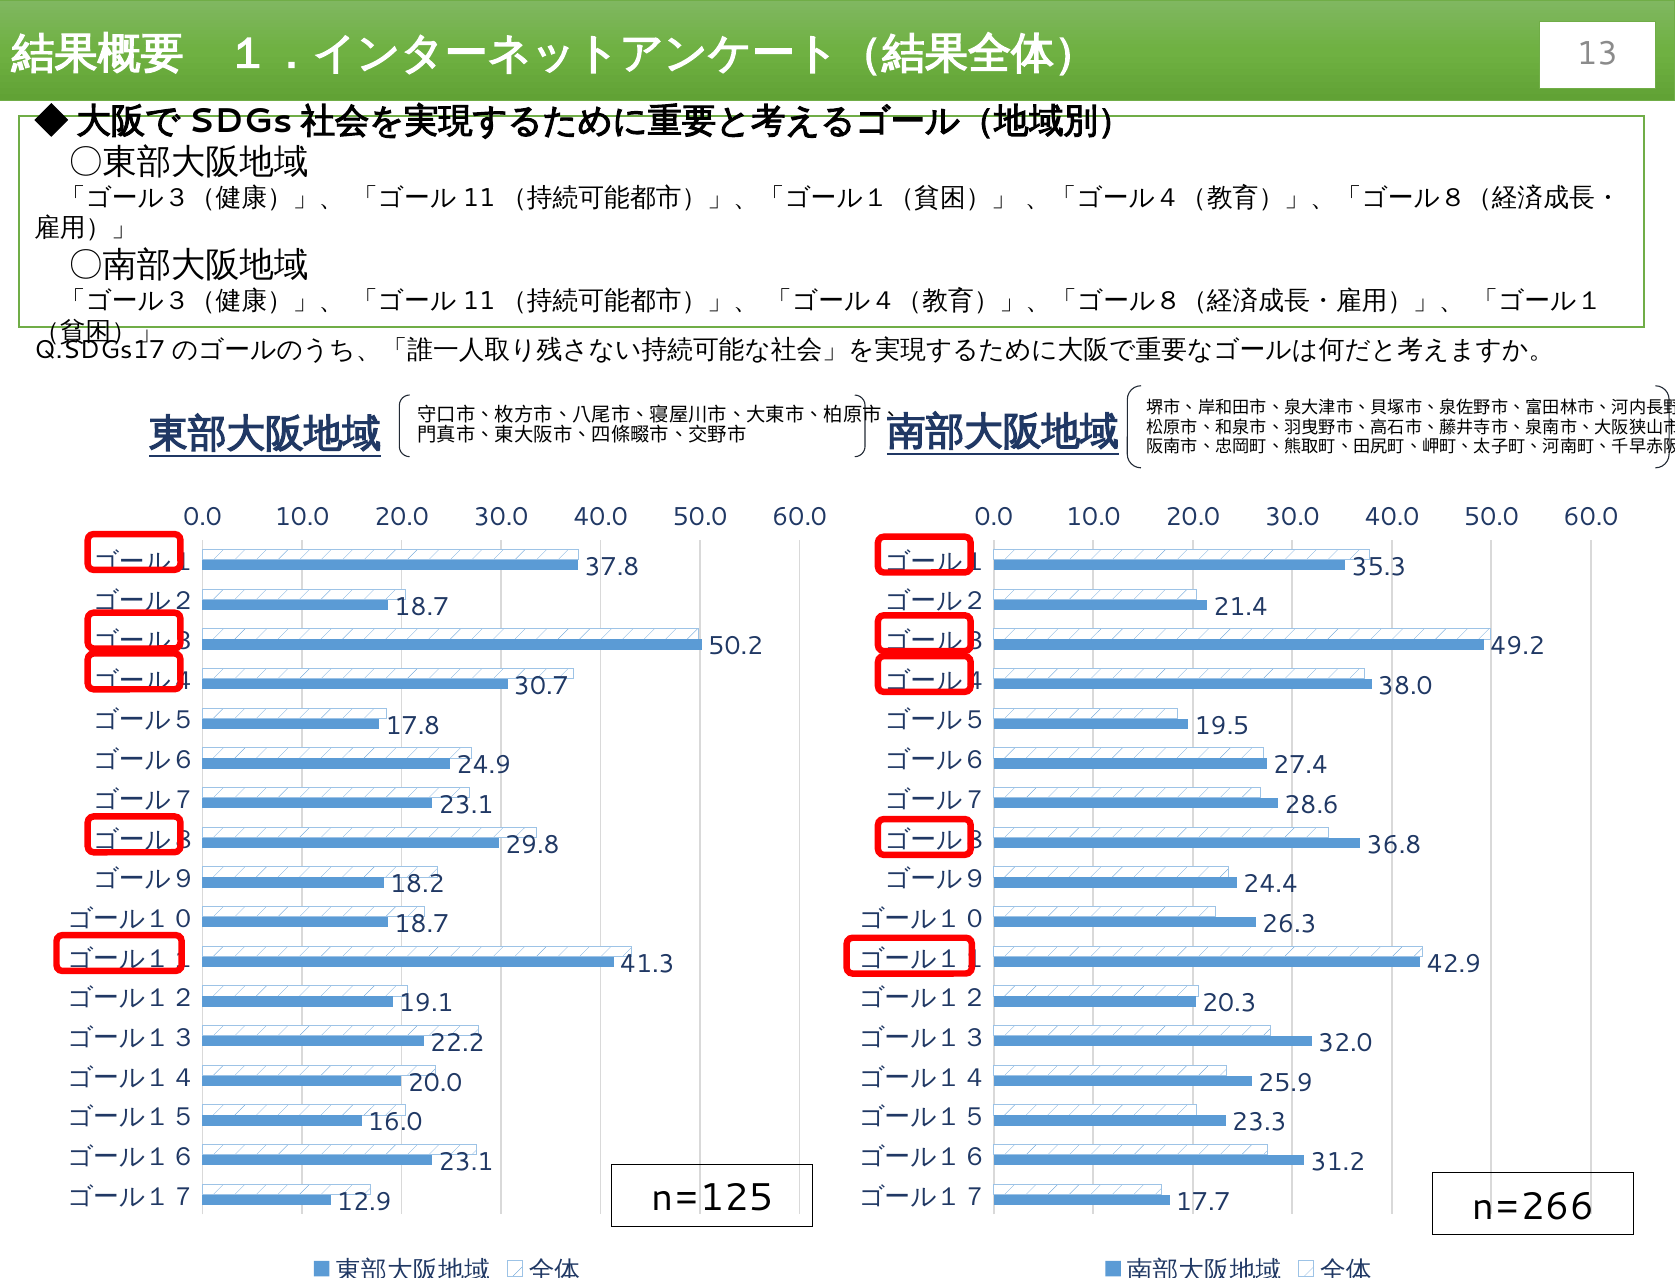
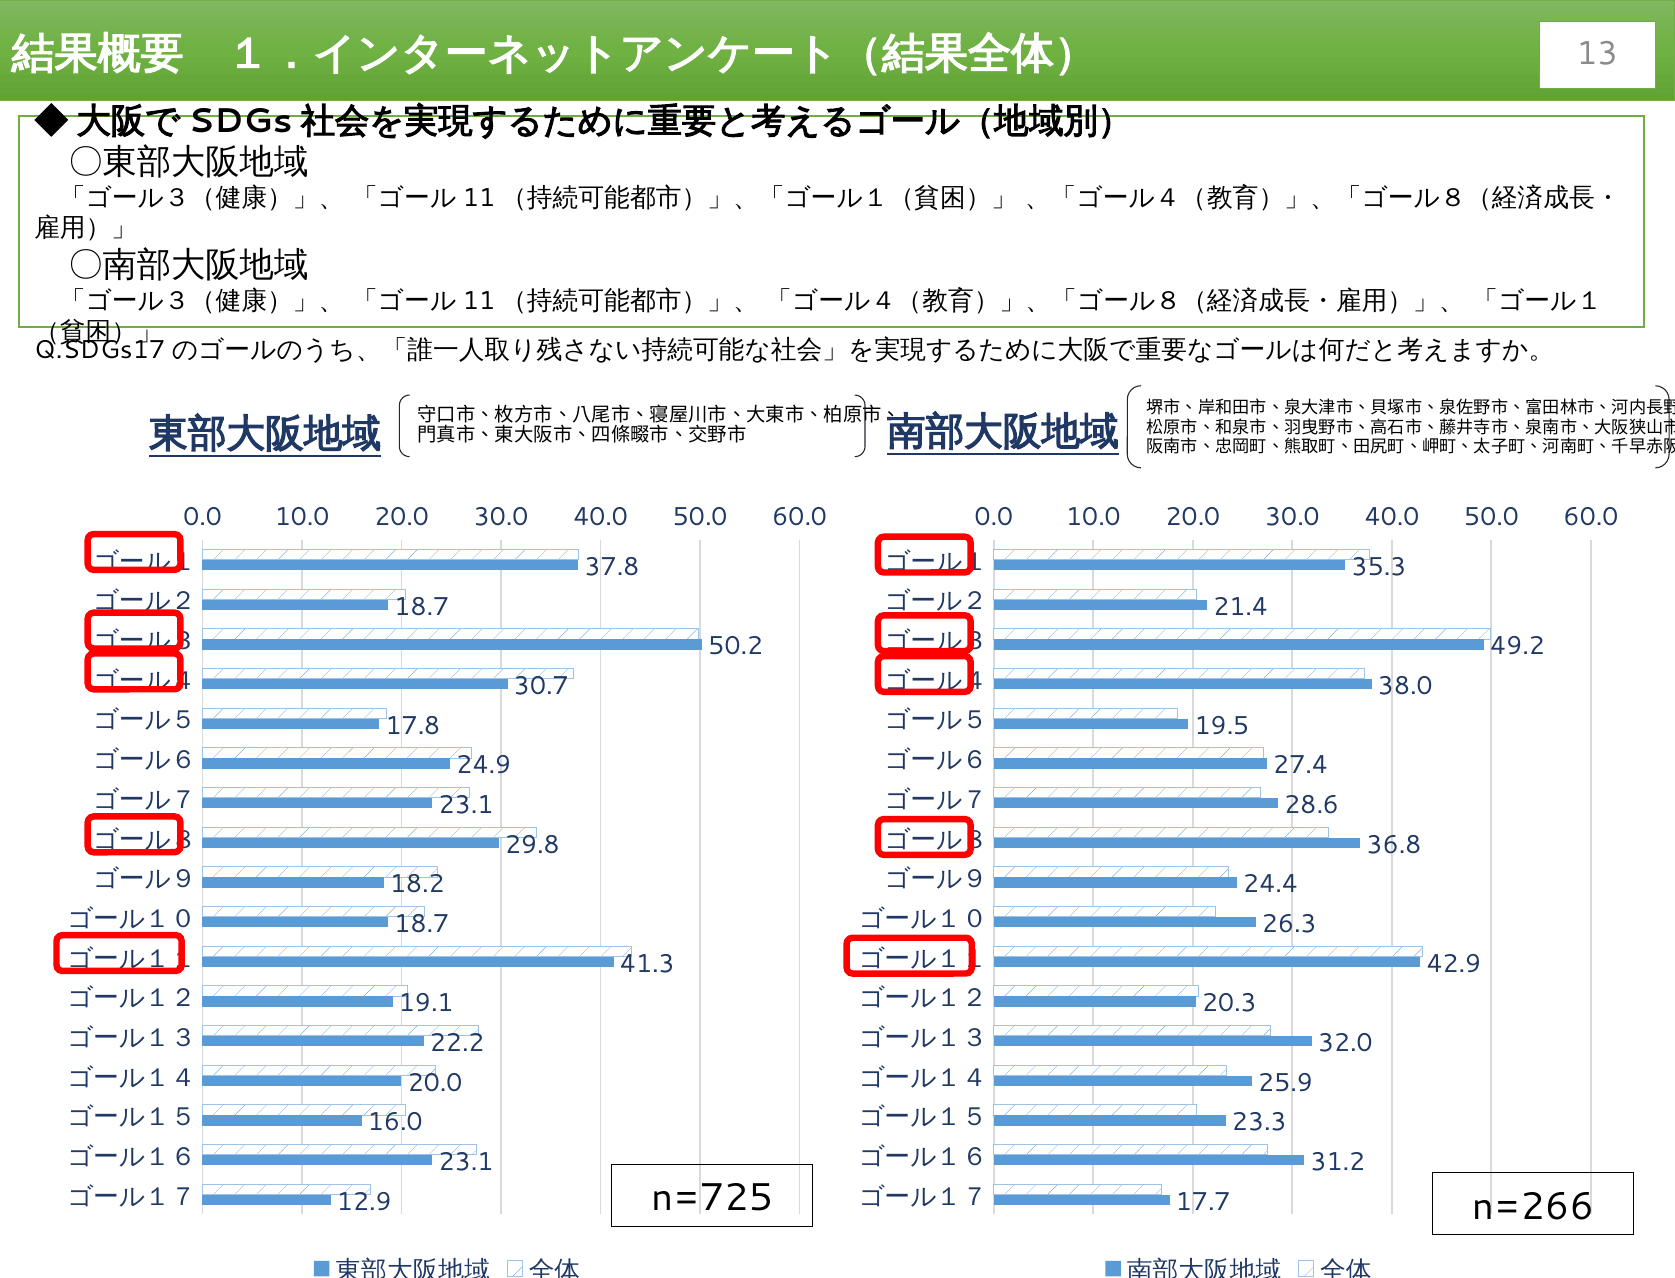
n=125: n=125 -> n=725 (712, 1198)
